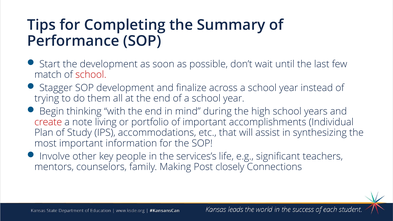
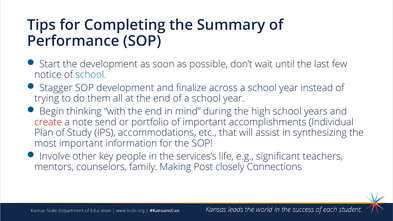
match: match -> notice (48, 75)
school colour: red -> blue (91, 75)
living: living -> send (106, 122)
